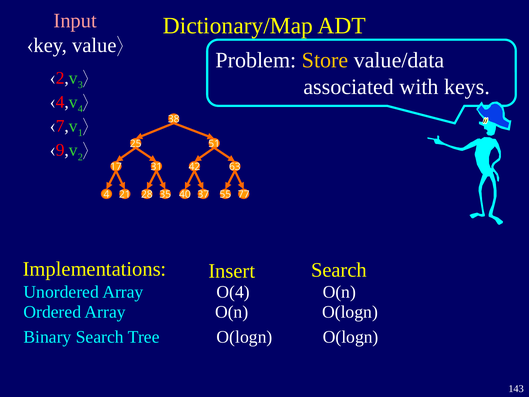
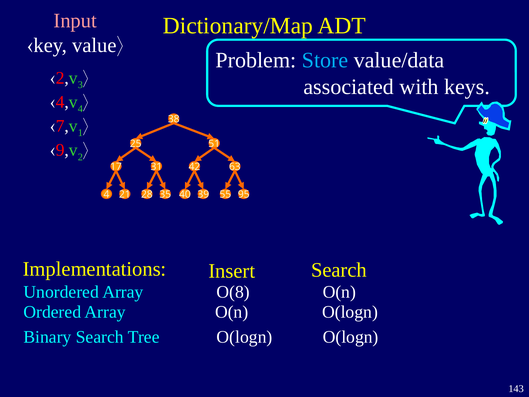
Store colour: yellow -> light blue (325, 60)
37: 37 -> 39 (203, 194)
77: 77 -> 95 (244, 194)
O(4: O(4 -> O(8 (233, 292)
